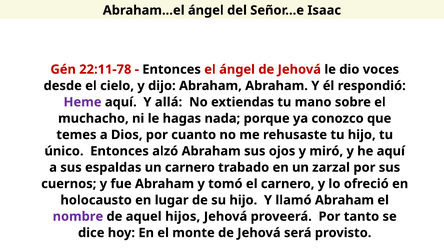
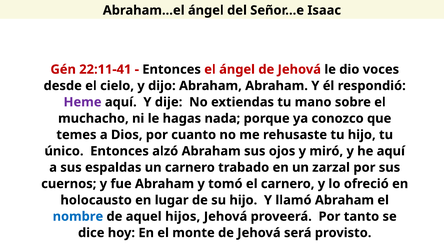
22:11-78: 22:11-78 -> 22:11-41 (105, 69)
allá: allá -> dije (169, 102)
nombre colour: purple -> blue (78, 216)
